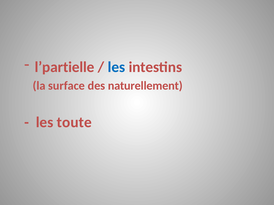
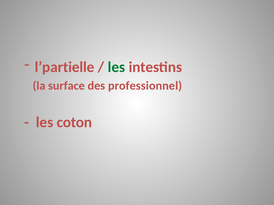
les colour: blue -> green (116, 67)
naturellement: naturellement -> professionnel (145, 86)
toute: toute -> coton (74, 123)
